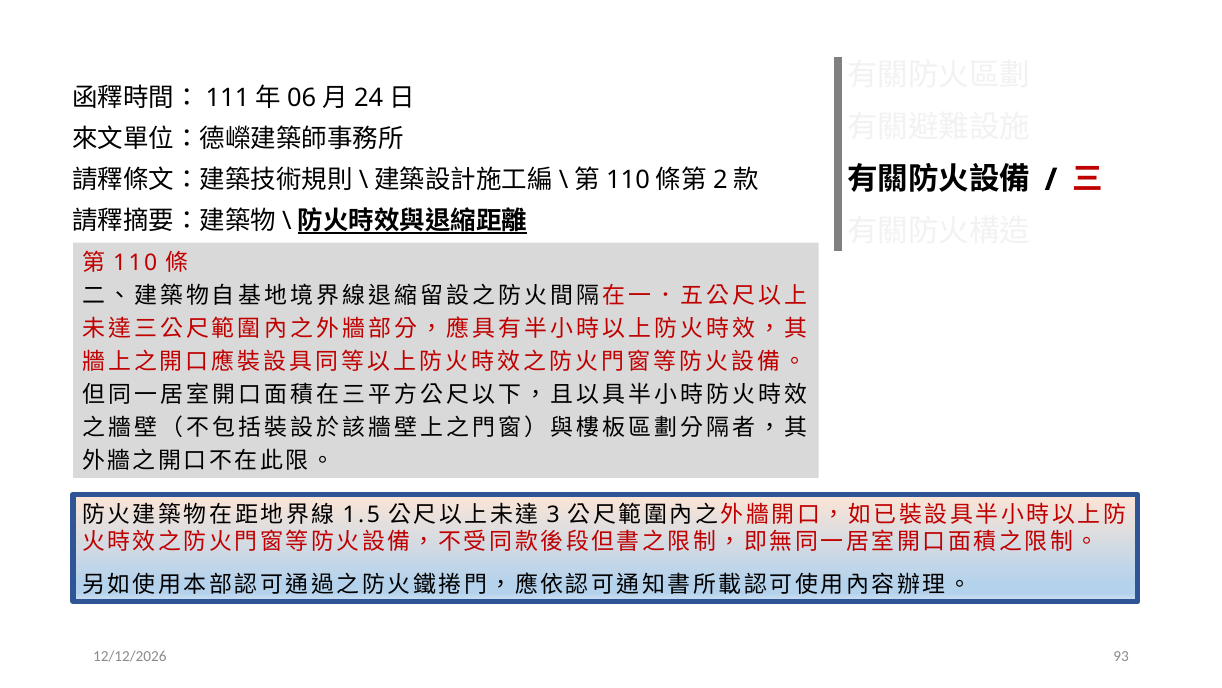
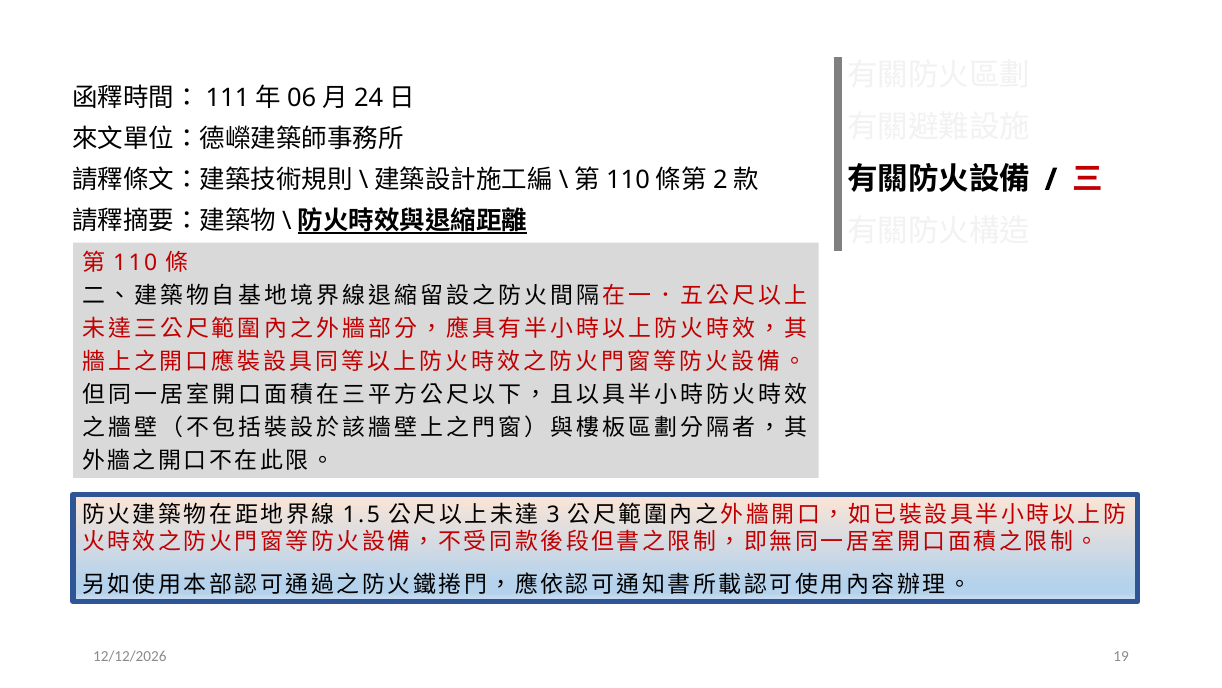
93: 93 -> 19 (1121, 656)
